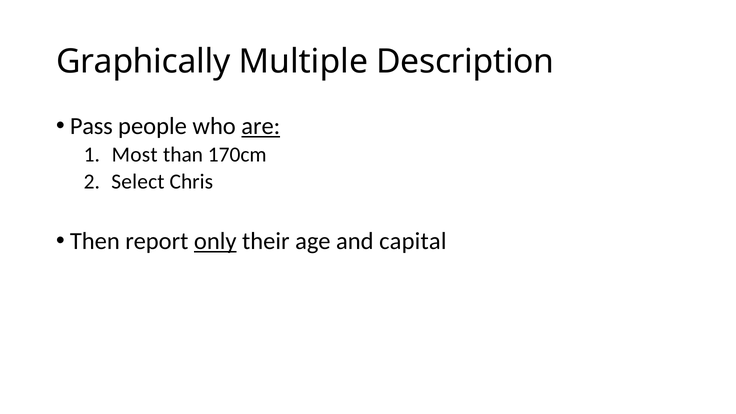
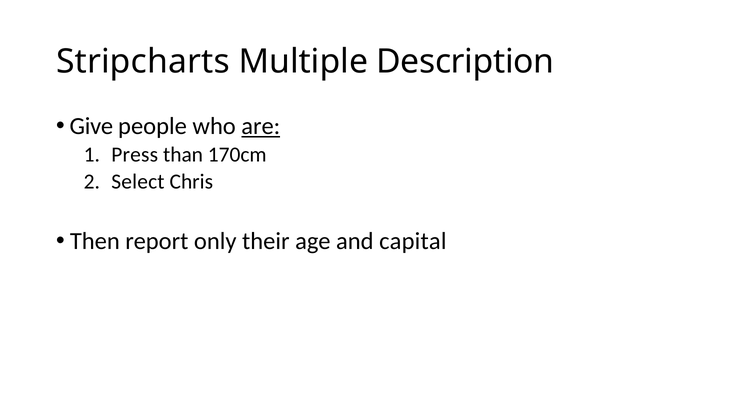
Graphically: Graphically -> Stripcharts (143, 62)
Pass: Pass -> Give (91, 126)
Most: Most -> Press (135, 155)
only underline: present -> none (215, 241)
